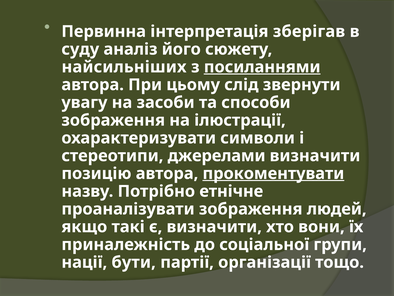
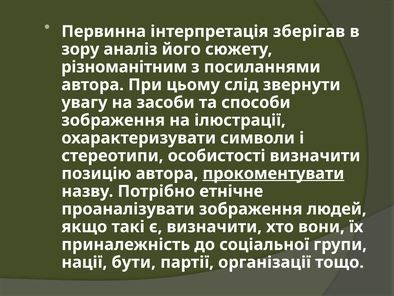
суду: суду -> зору (80, 49)
найсильніших: найсильніших -> різноманітним (124, 67)
посиланнями underline: present -> none (262, 67)
джерелами: джерелами -> особистості (217, 156)
